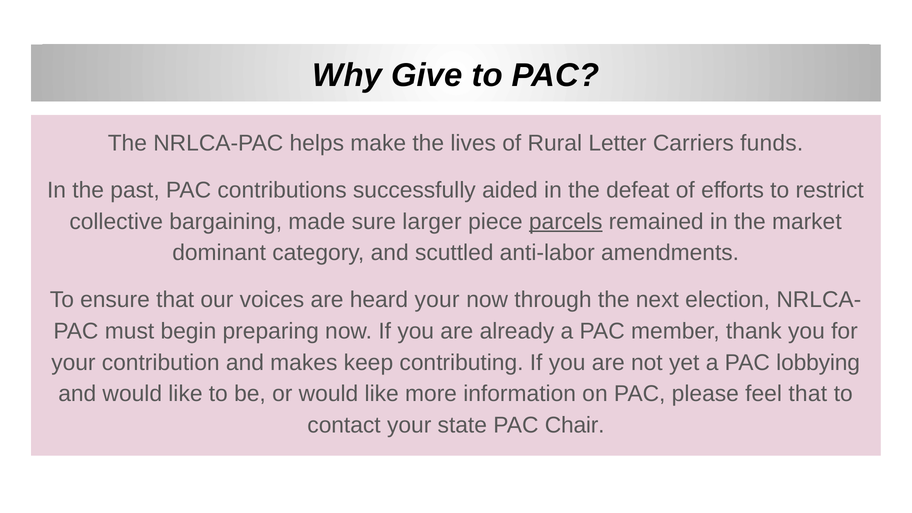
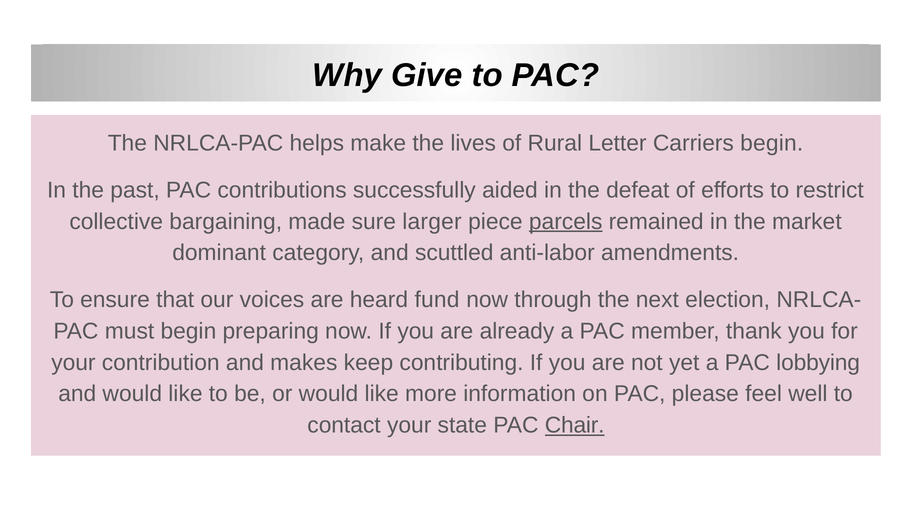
Carriers funds: funds -> begin (772, 143)
heard your: your -> fund (437, 300)
feel that: that -> well (808, 394)
Chair underline: none -> present (575, 425)
